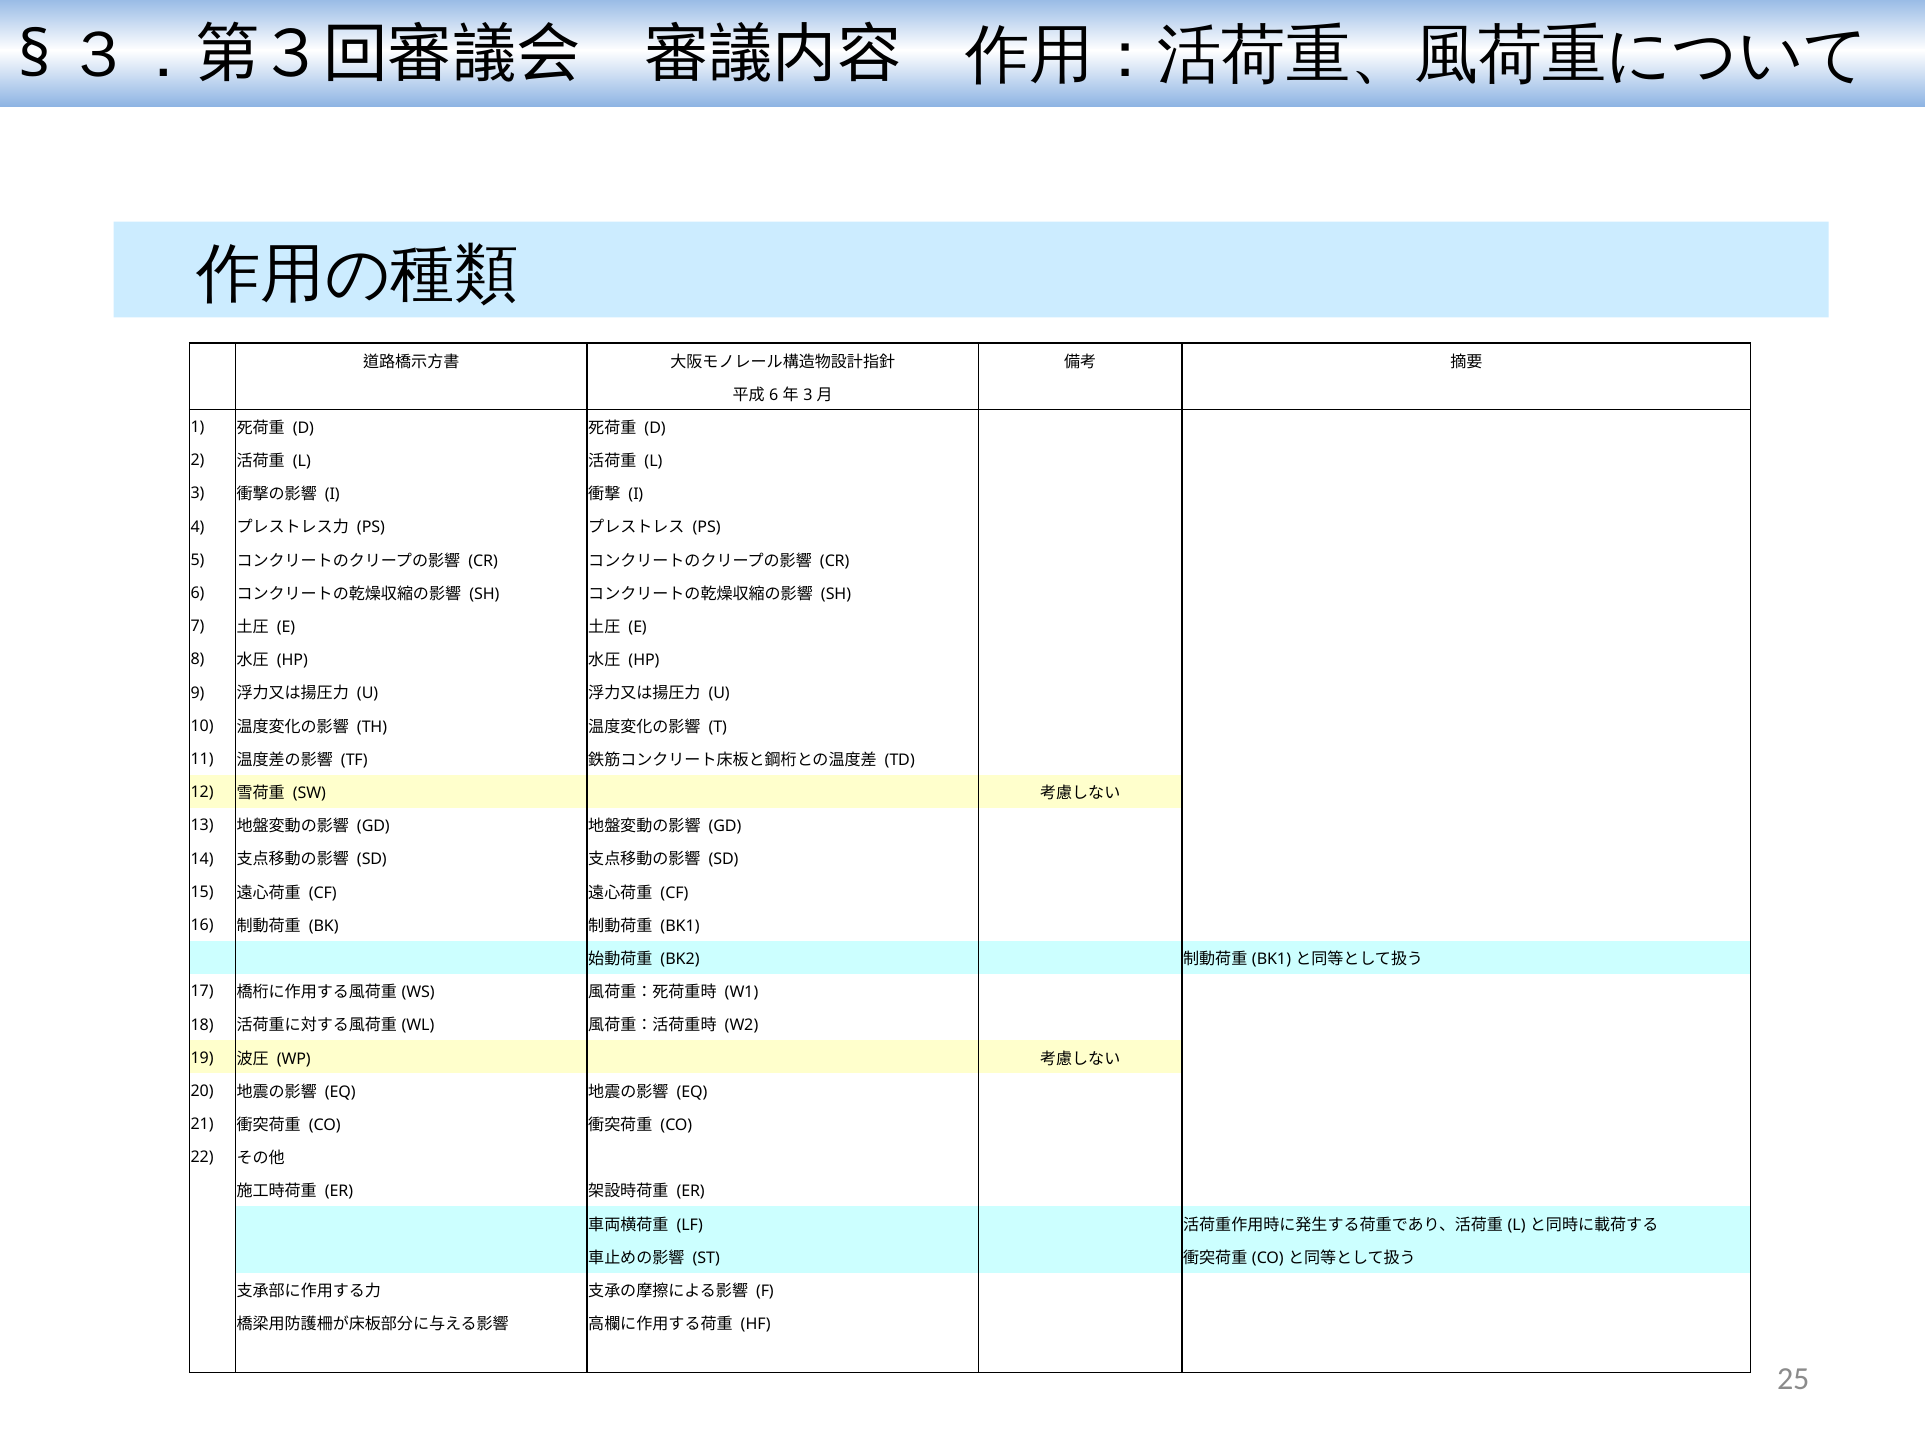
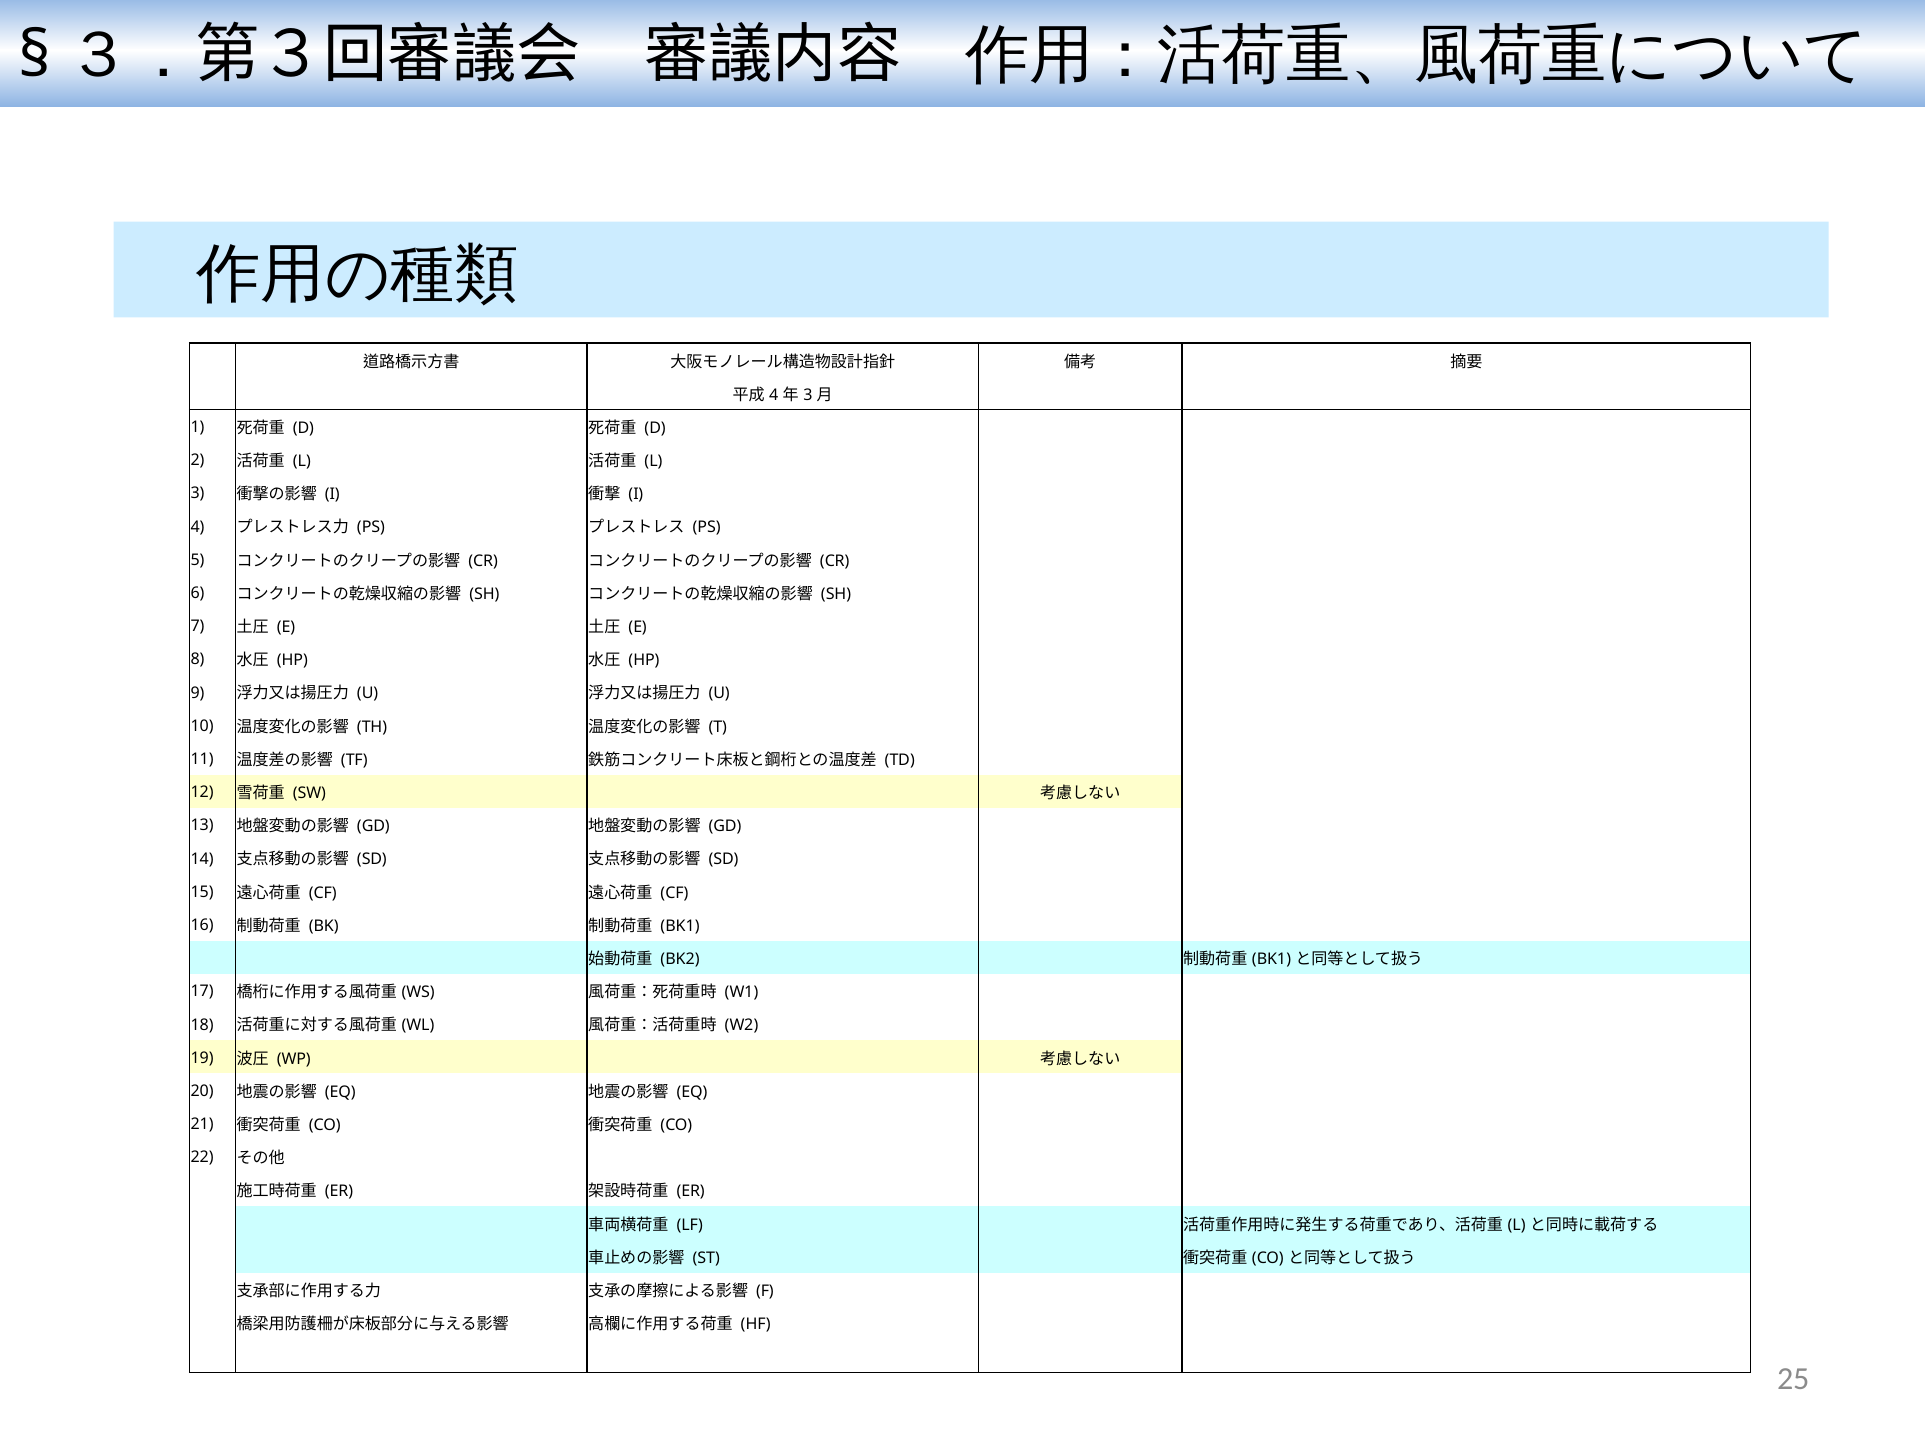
6: 6 -> 4 (774, 395)
